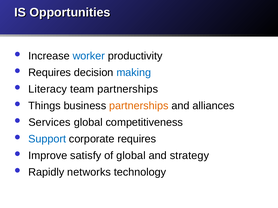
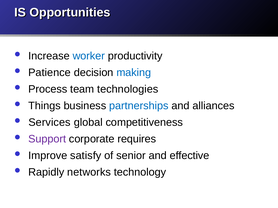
Requires: Requires -> Patience (50, 73)
Literacy: Literacy -> Process (48, 89)
team partnerships: partnerships -> technologies (128, 89)
partnerships colour: orange -> blue (139, 106)
Support colour: blue -> purple (47, 139)
of global: global -> senior (131, 156)
strategy: strategy -> effective (190, 156)
